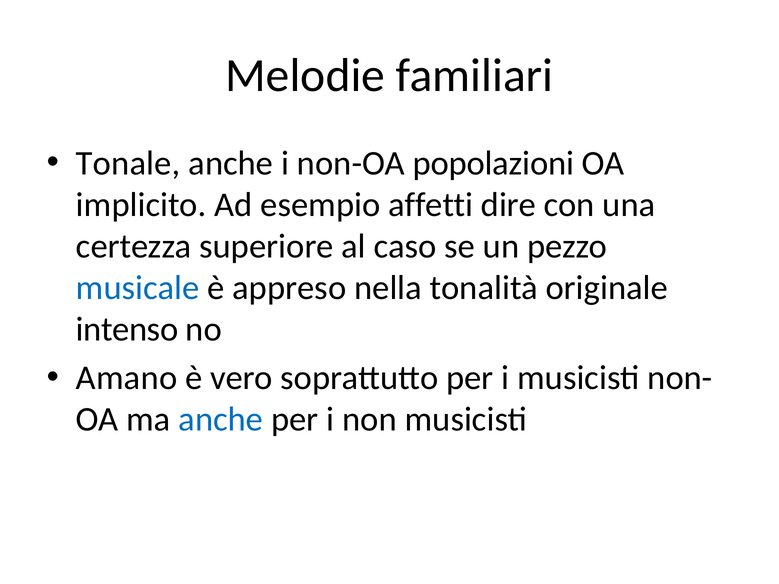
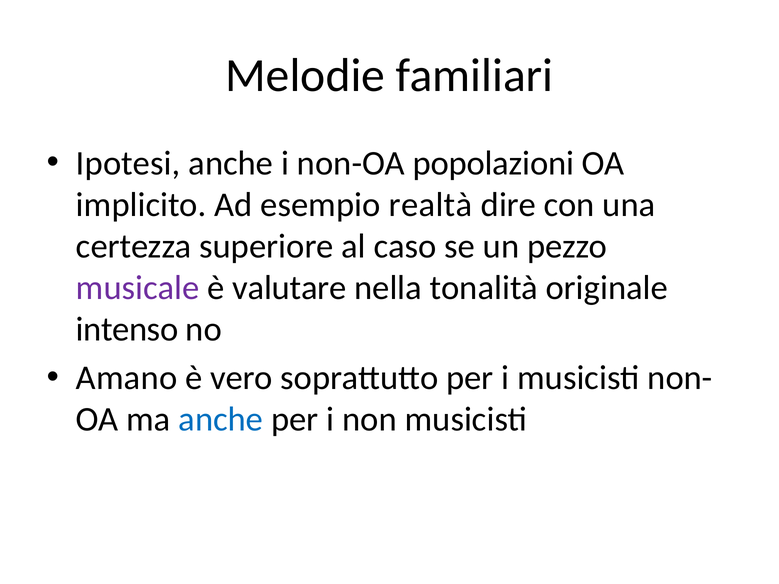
Tonale: Tonale -> Ipotesi (128, 163)
affetti: affetti -> realtà (431, 205)
musicale colour: blue -> purple (138, 288)
appreso: appreso -> valutare (289, 288)
